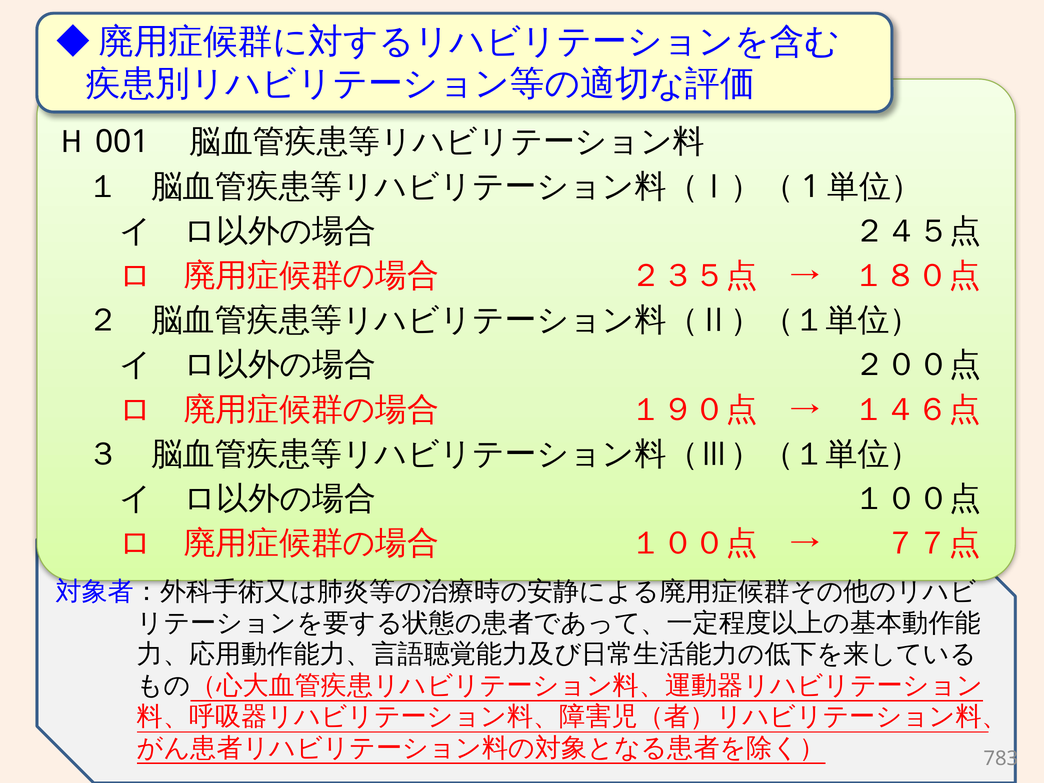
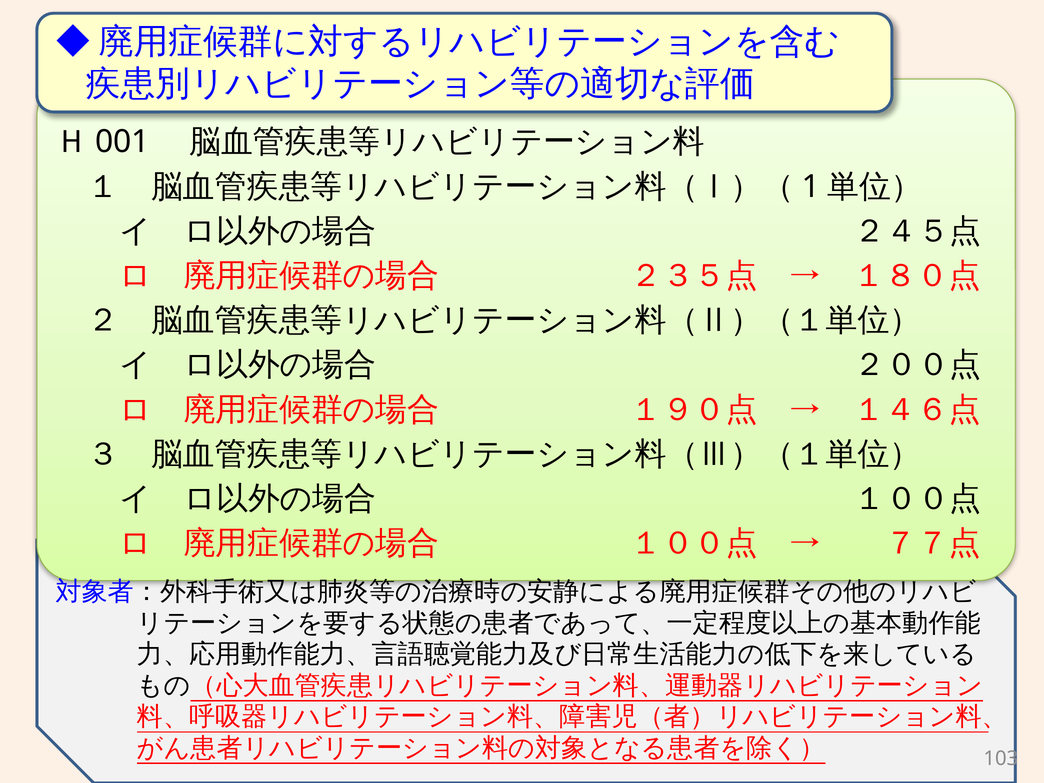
783: 783 -> 103 (1001, 759)
